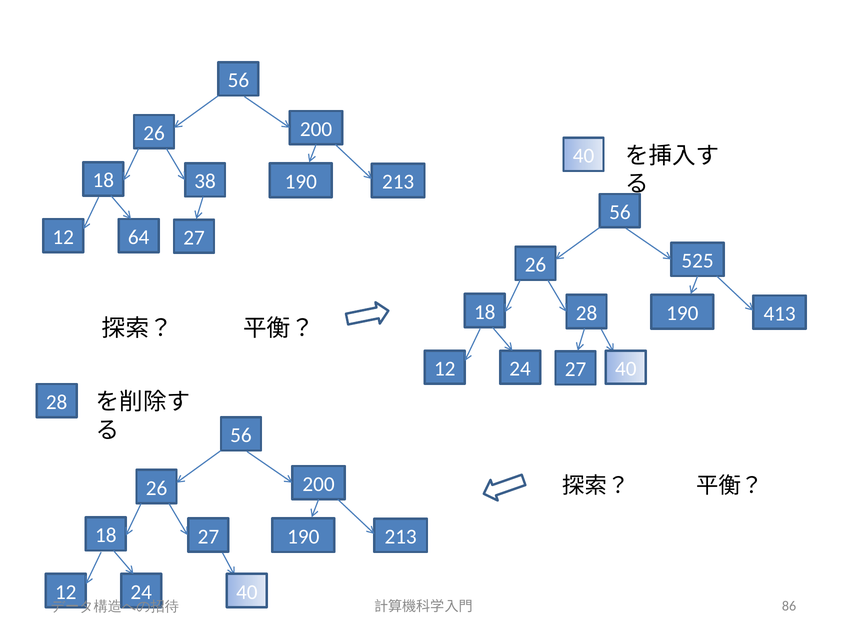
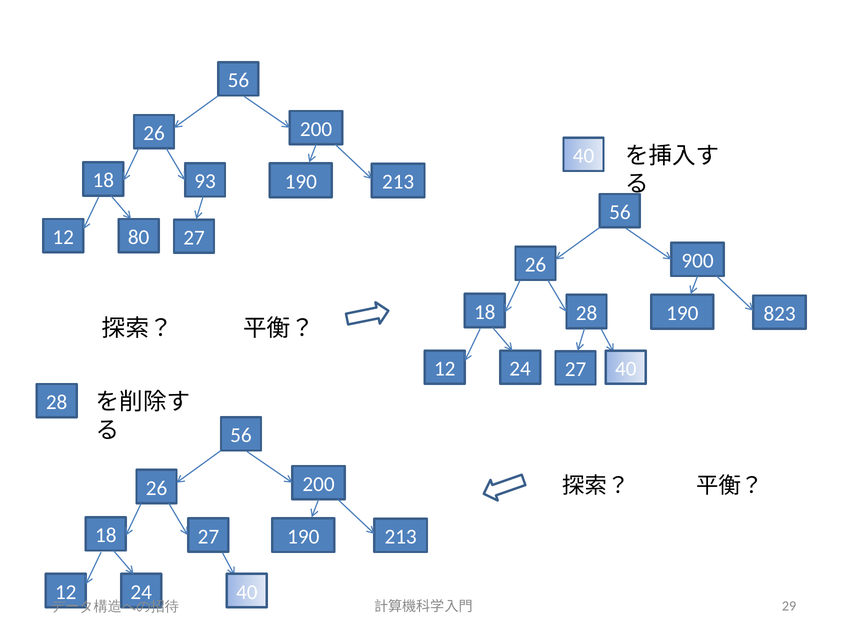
38: 38 -> 93 (205, 181)
64: 64 -> 80 (139, 237)
525: 525 -> 900 (698, 261)
413: 413 -> 823 (780, 314)
86: 86 -> 29 (789, 607)
